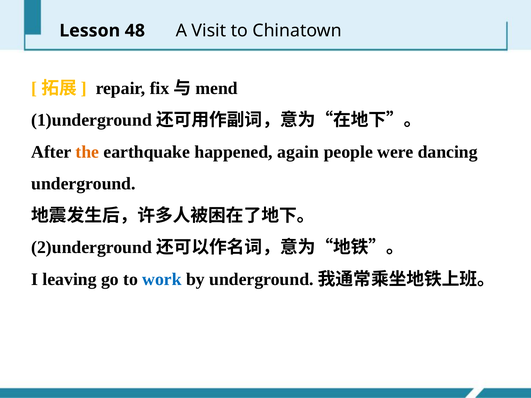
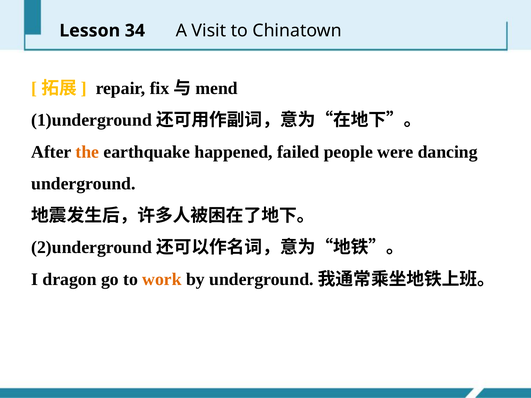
48: 48 -> 34 (135, 31)
again: again -> failed (298, 152)
leaving: leaving -> dragon (70, 279)
work colour: blue -> orange (162, 279)
